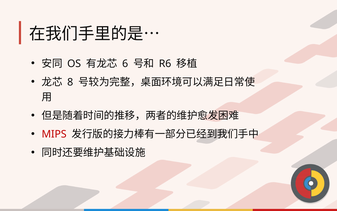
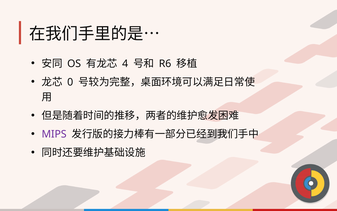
6: 6 -> 4 (125, 63)
8: 8 -> 0 (70, 82)
MIPS colour: red -> purple (54, 134)
